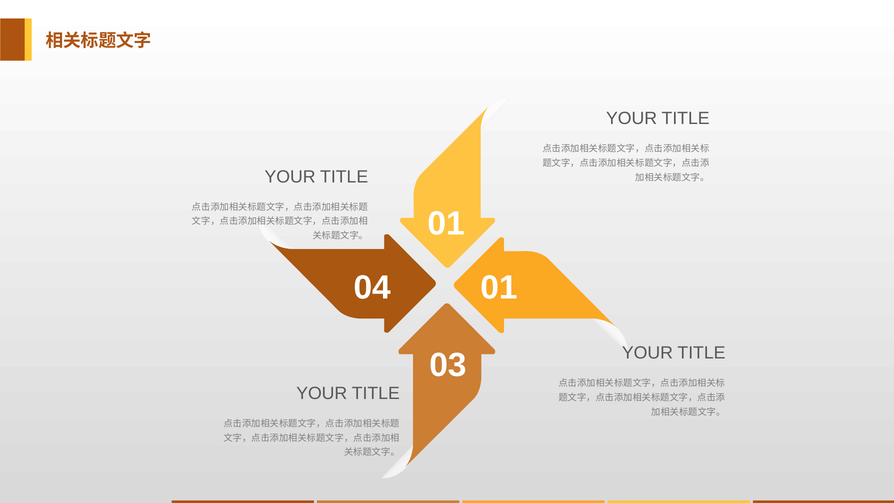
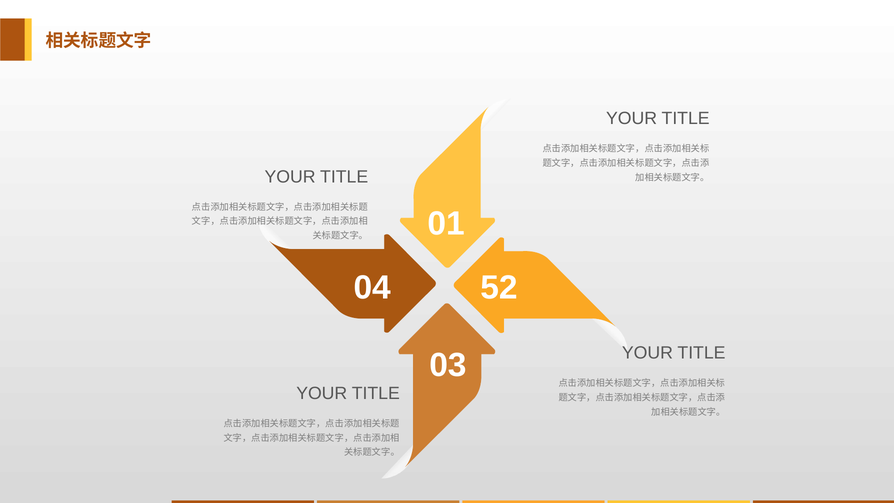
04 01: 01 -> 52 (499, 288)
